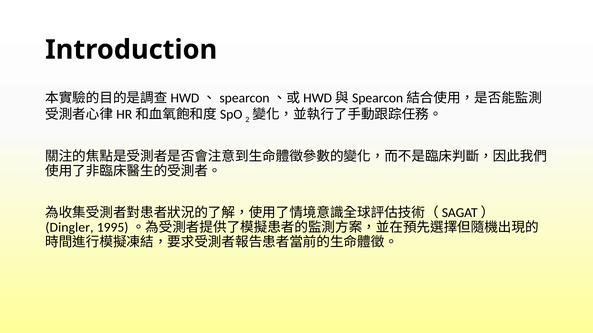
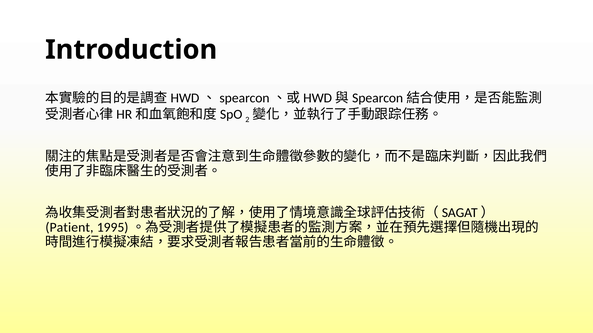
Dingler: Dingler -> Patient (69, 228)
